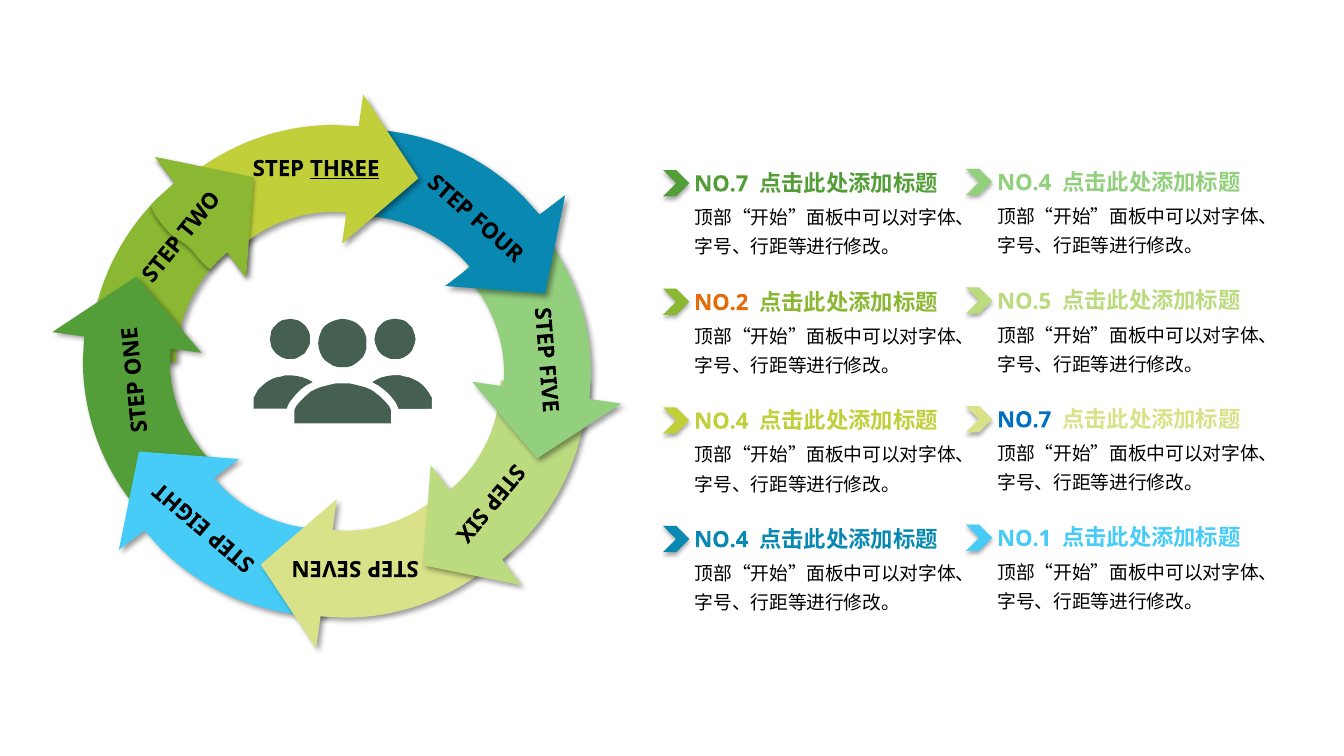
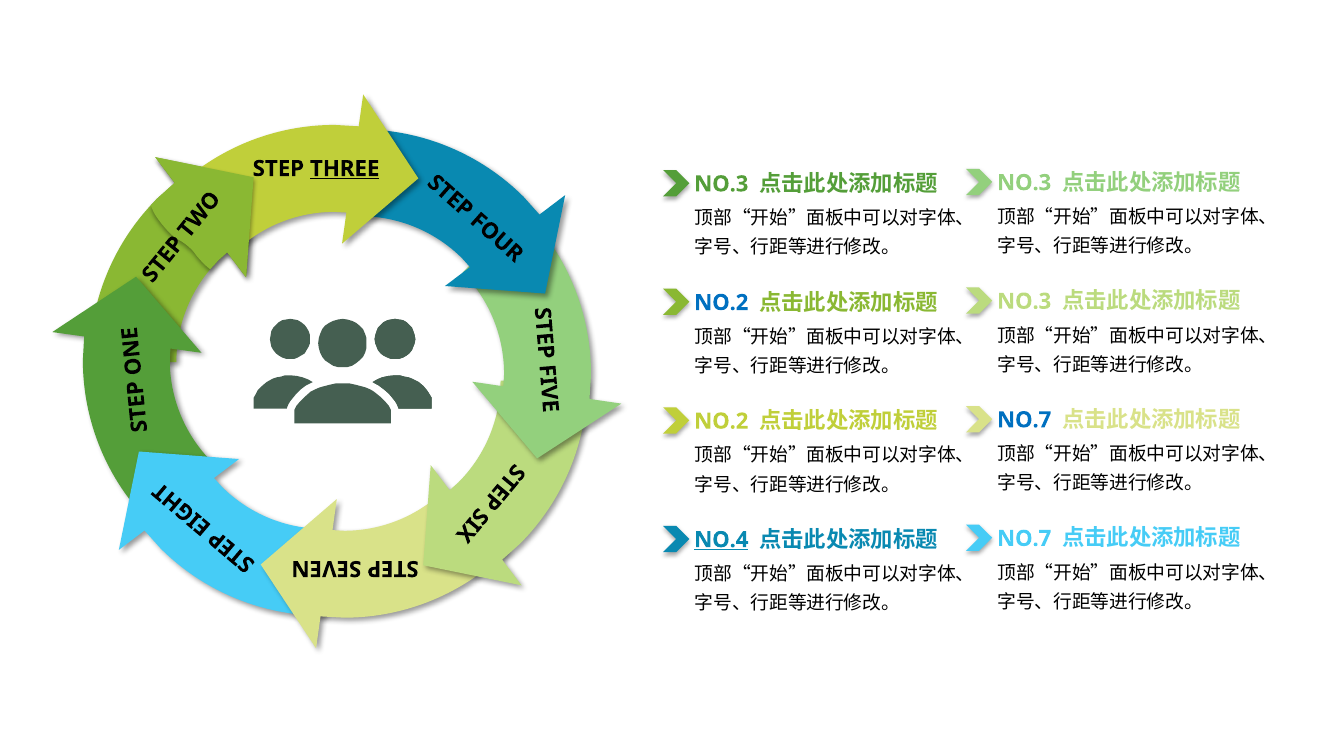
NO.4: NO.4 -> NO.3 (1024, 183)
NO.7: NO.7 -> NO.3 (721, 184)
NO.5: NO.5 -> NO.3 (1024, 301)
NO.2 colour: orange -> blue (721, 303)
NO.4: NO.4 -> NO.2 (721, 421)
NO.1: NO.1 -> NO.7 (1024, 538)
NO.4 underline: none -> present (721, 540)
